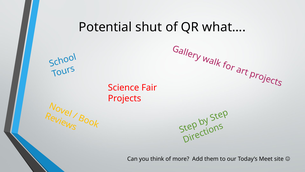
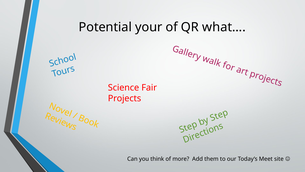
shut: shut -> your (149, 27)
